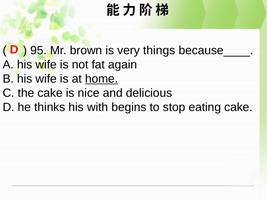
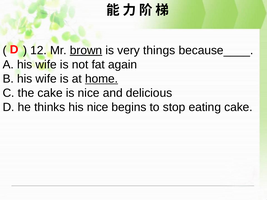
95: 95 -> 12 (38, 50)
brown underline: none -> present (86, 50)
his with: with -> nice (98, 107)
